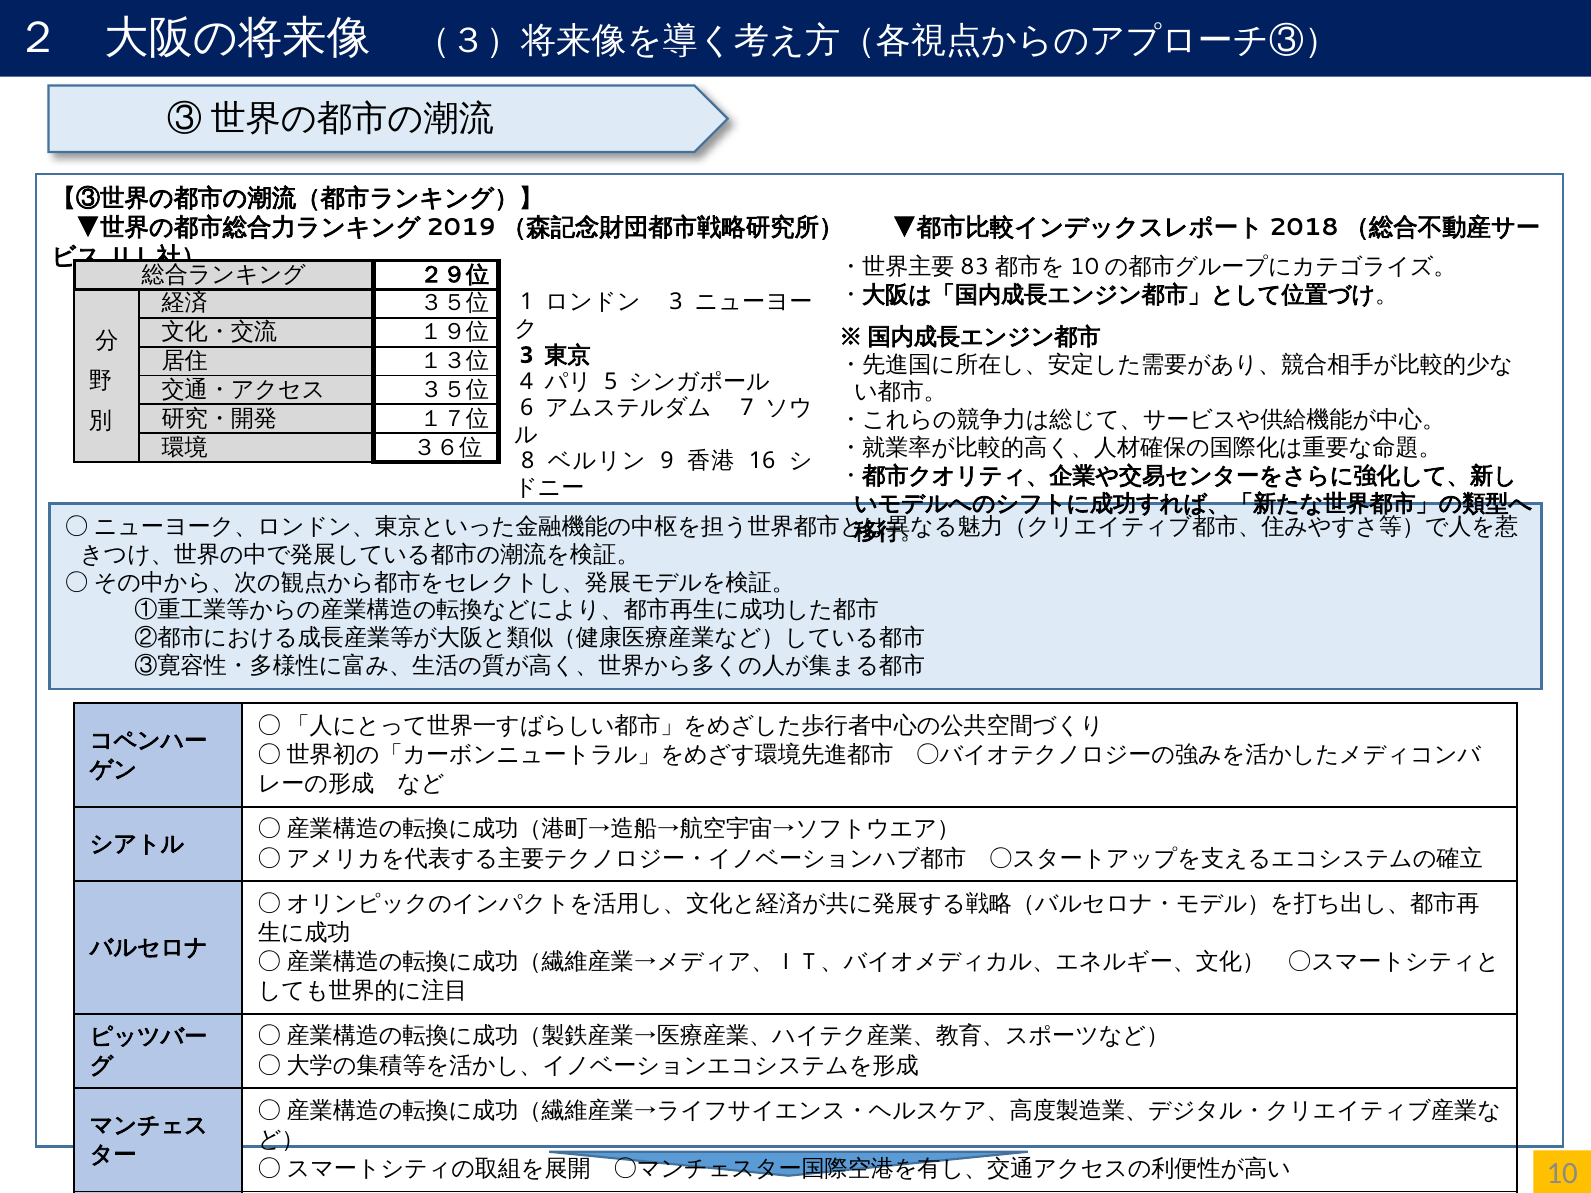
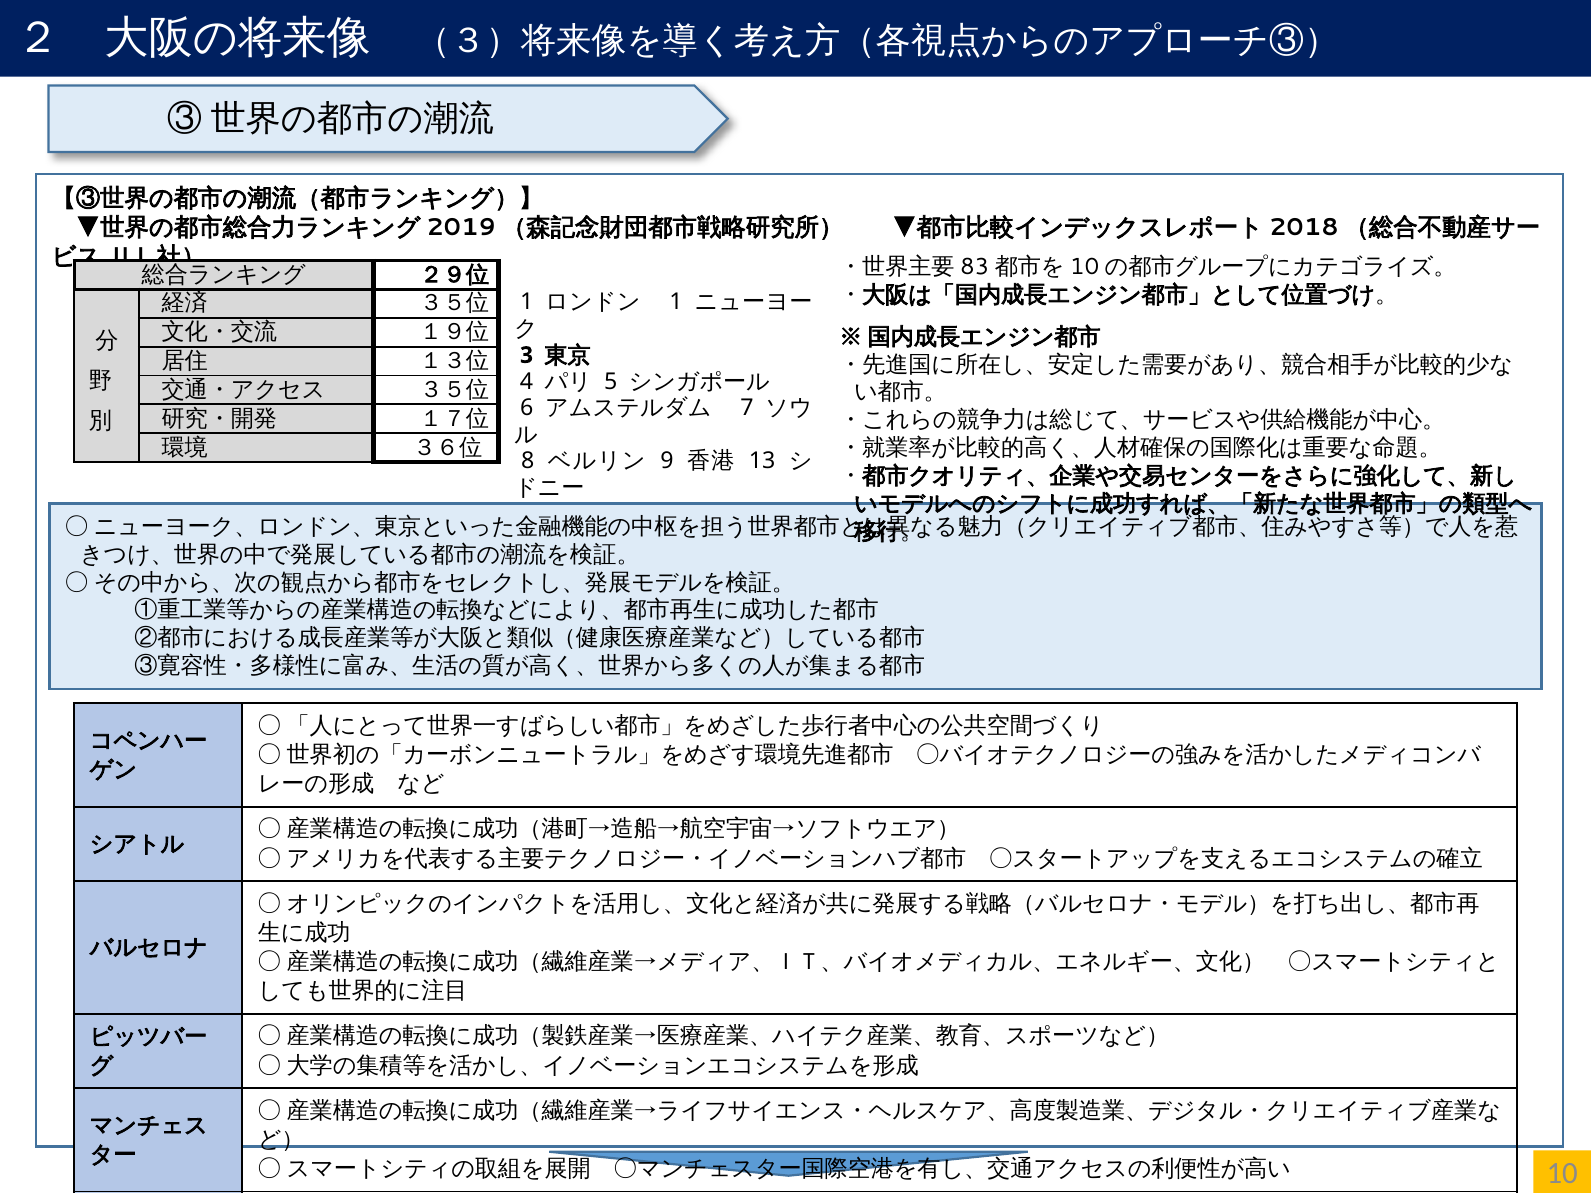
3: 3 -> 1 (676, 302)
16: 16 -> 13 (762, 461)
